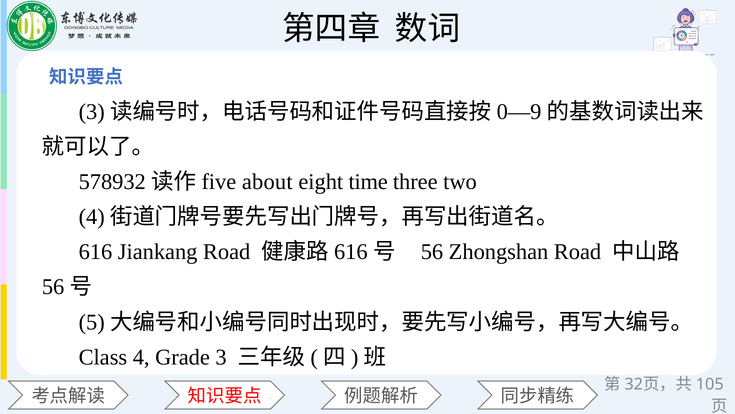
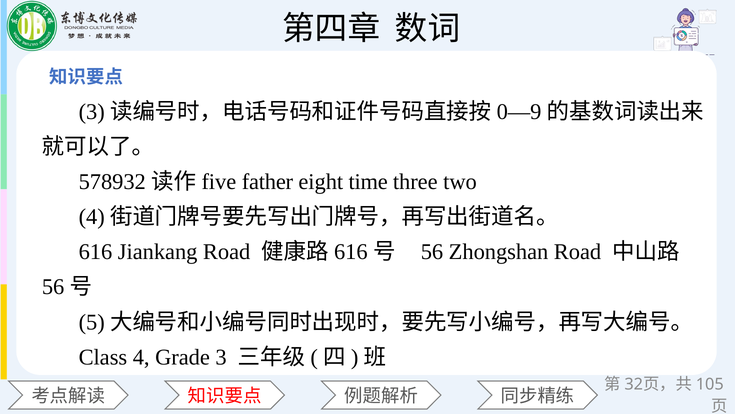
about: about -> father (267, 182)
